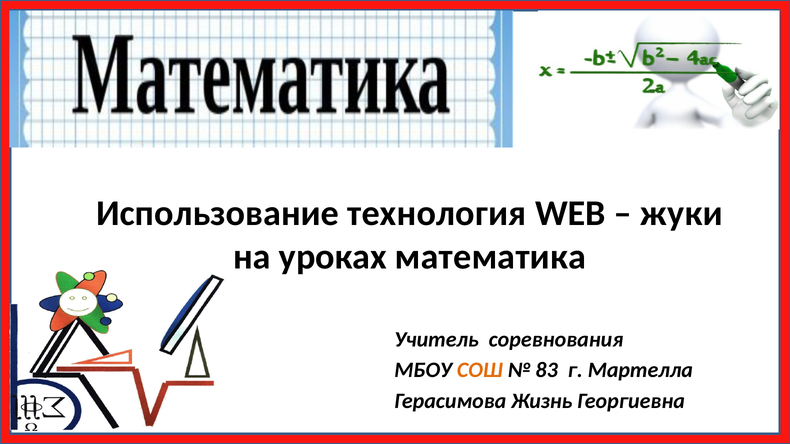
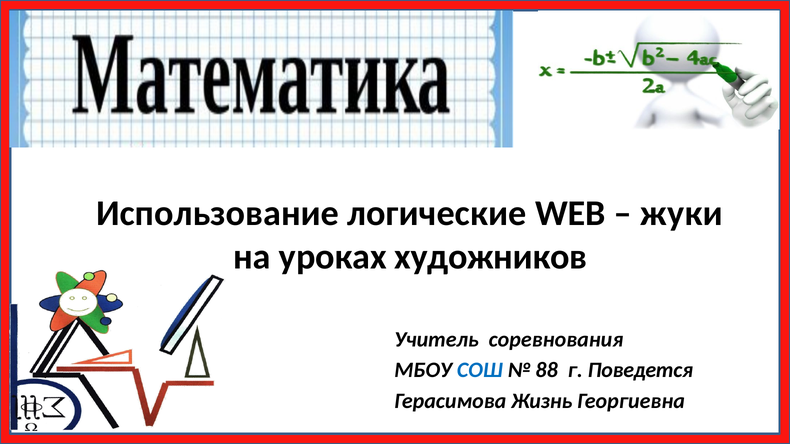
технология: технология -> логические (437, 214)
математика: математика -> художников (491, 257)
СОШ colour: orange -> blue (480, 370)
83: 83 -> 88 (547, 370)
Мартелла: Мартелла -> Поведется (640, 370)
